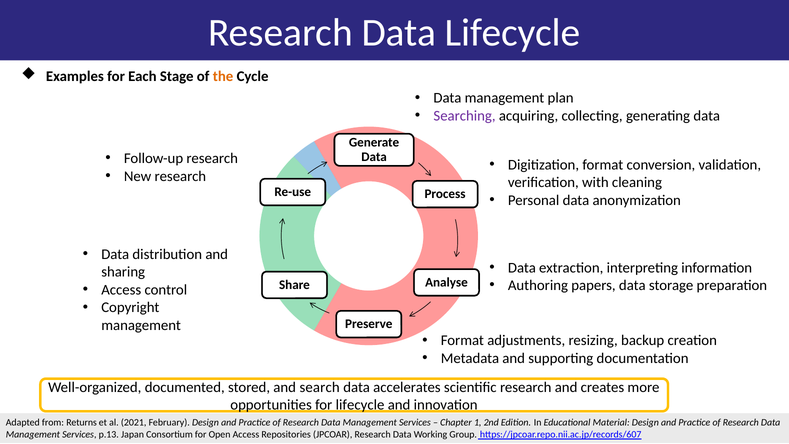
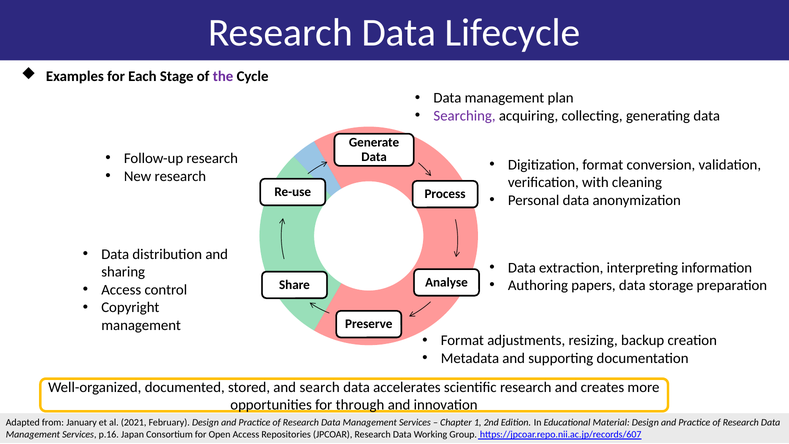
the colour: orange -> purple (223, 76)
for lifecycle: lifecycle -> through (360, 405)
Returns: Returns -> January (82, 423)
p.13: p.13 -> p.16 (109, 434)
